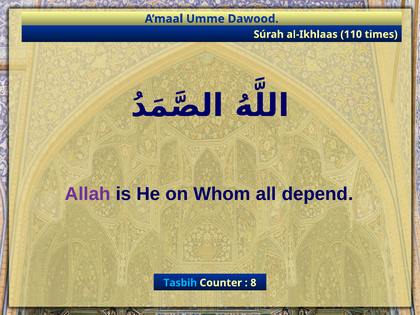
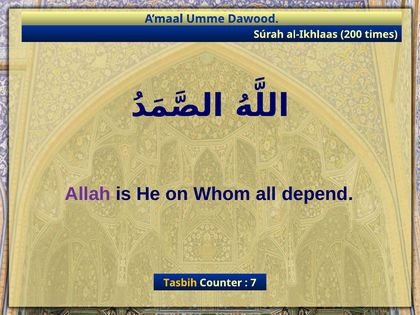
110: 110 -> 200 (351, 34)
Tasbih colour: light blue -> yellow (180, 283)
8: 8 -> 7 (253, 283)
